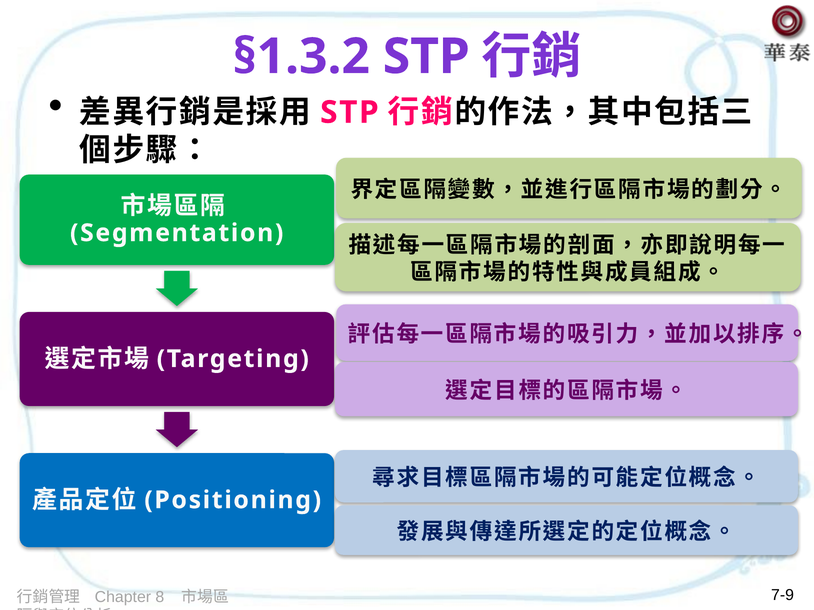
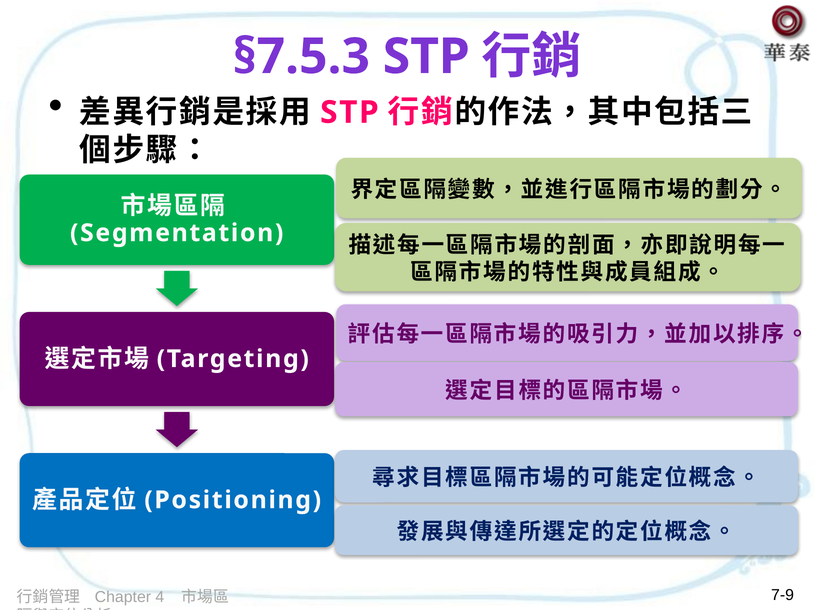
§1.3.2: §1.3.2 -> §7.5.3 (301, 57)
8: 8 -> 4 (160, 597)
